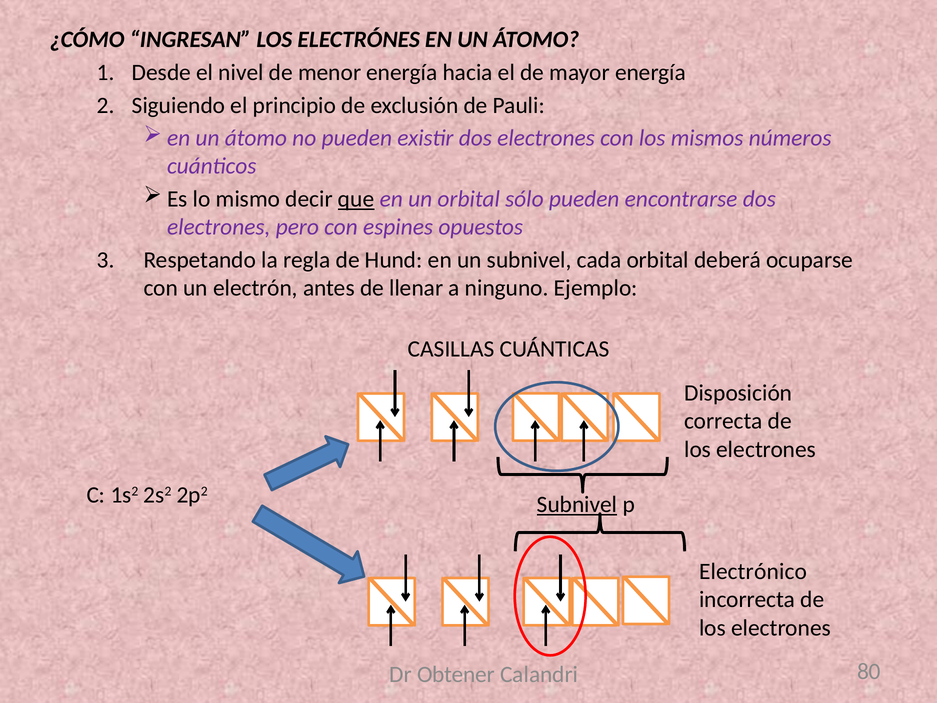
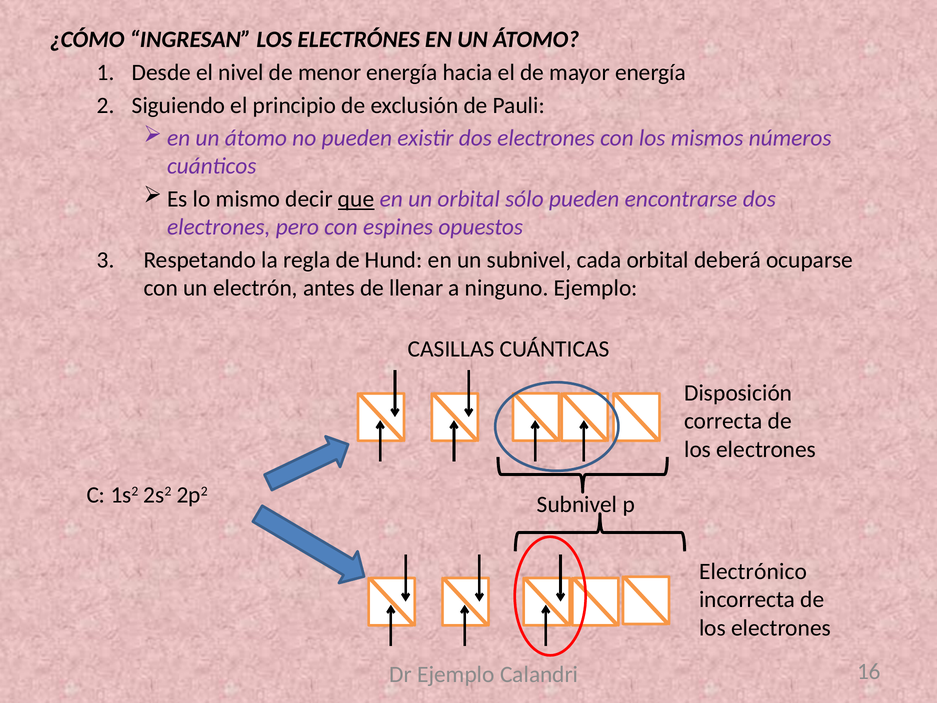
Subnivel underline: present -> none (577, 504)
Dr Obtener: Obtener -> Ejemplo (456, 674)
80: 80 -> 16 (869, 671)
